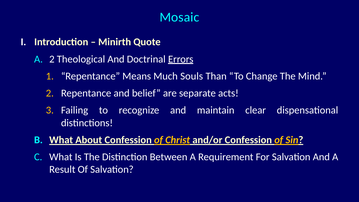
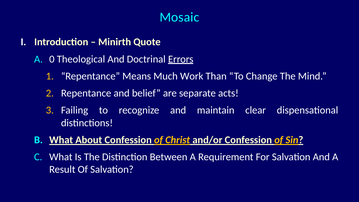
A 2: 2 -> 0 (52, 59)
Souls: Souls -> Work (192, 76)
